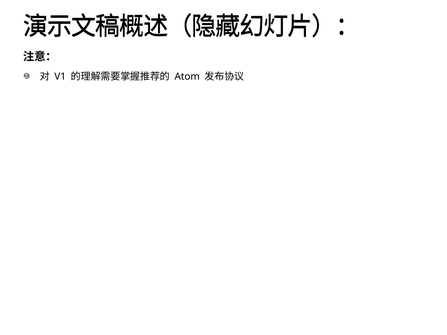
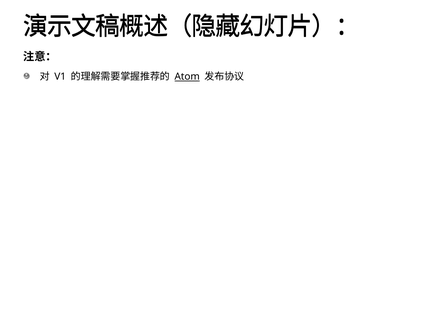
Atom underline: none -> present (187, 77)
